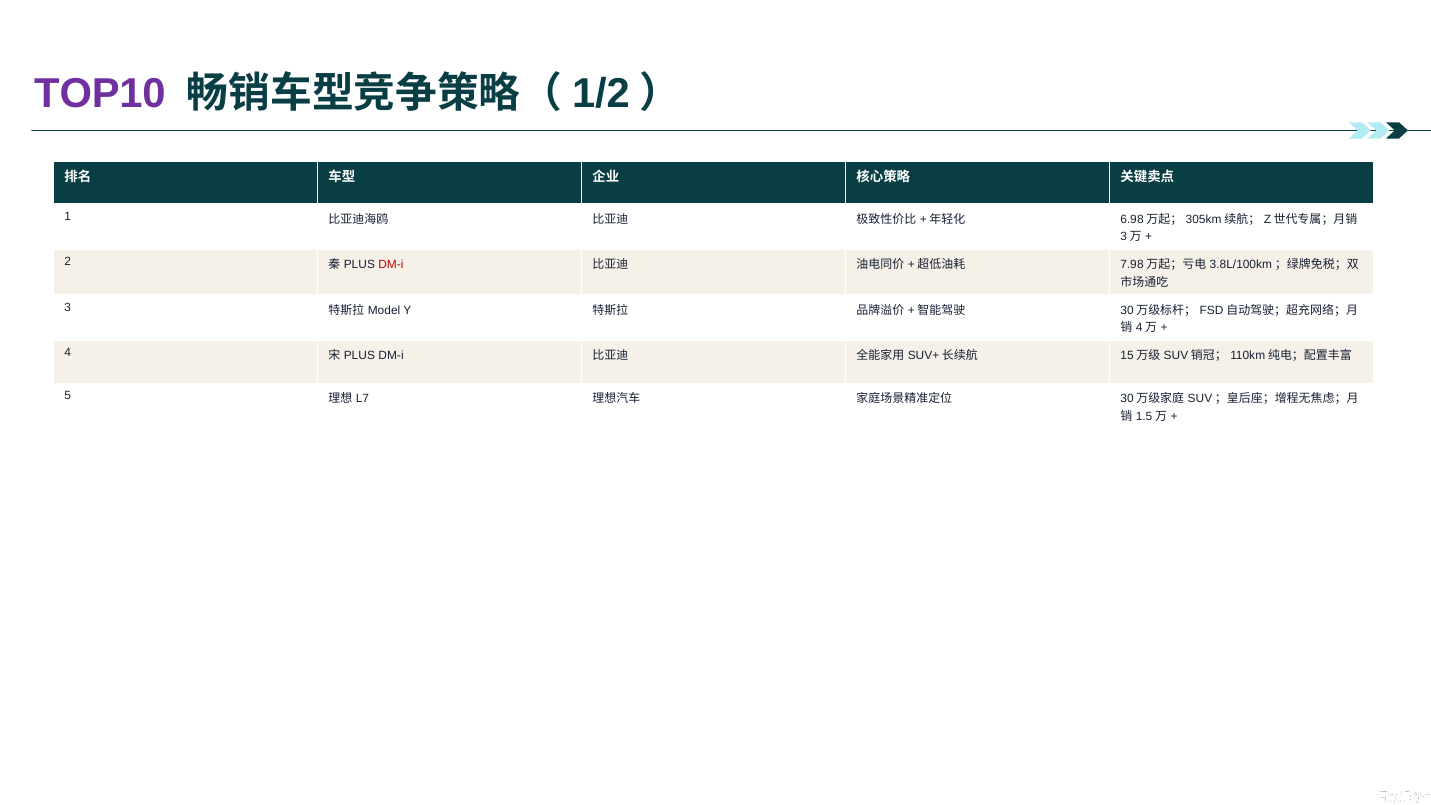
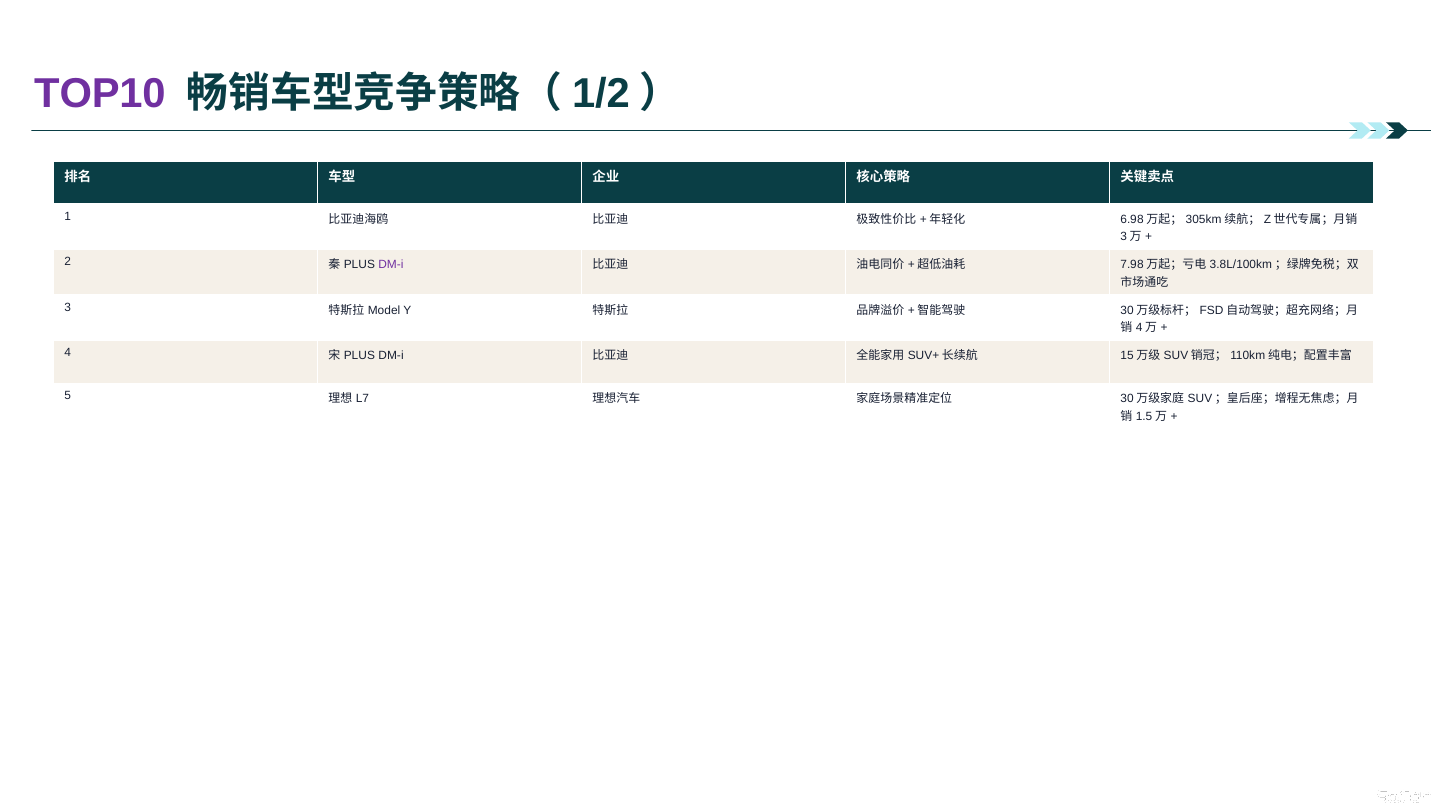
DM-i colour: red -> purple (391, 265)
